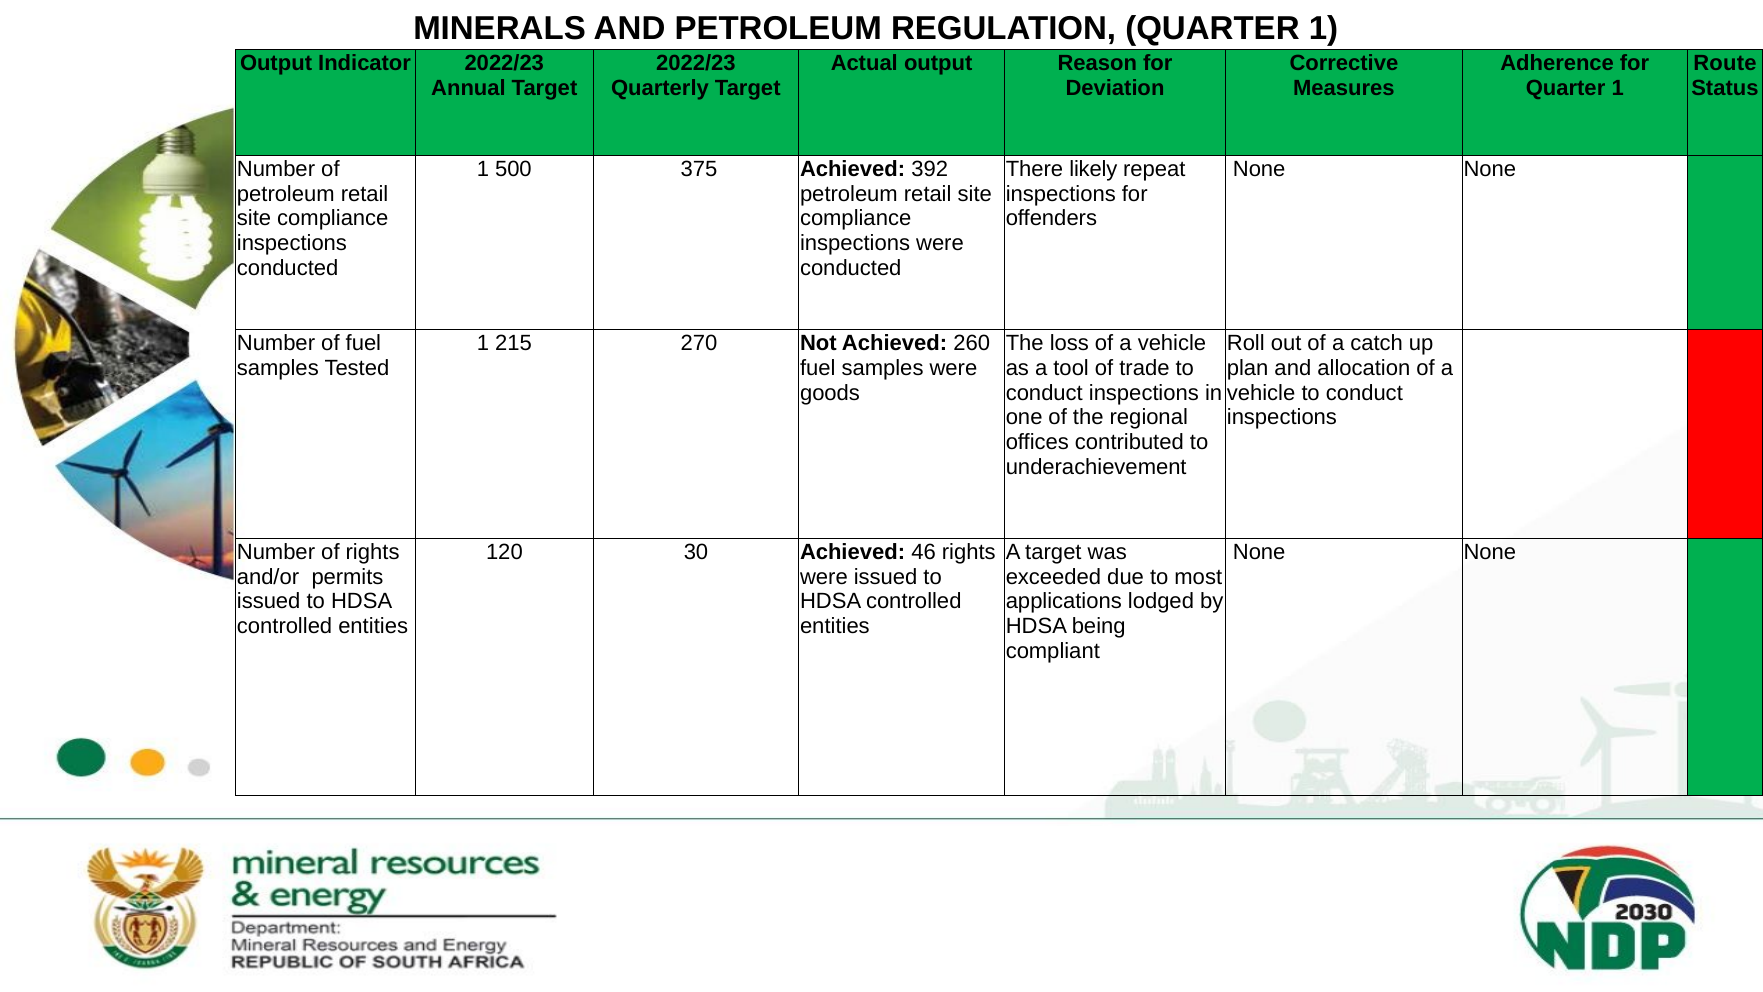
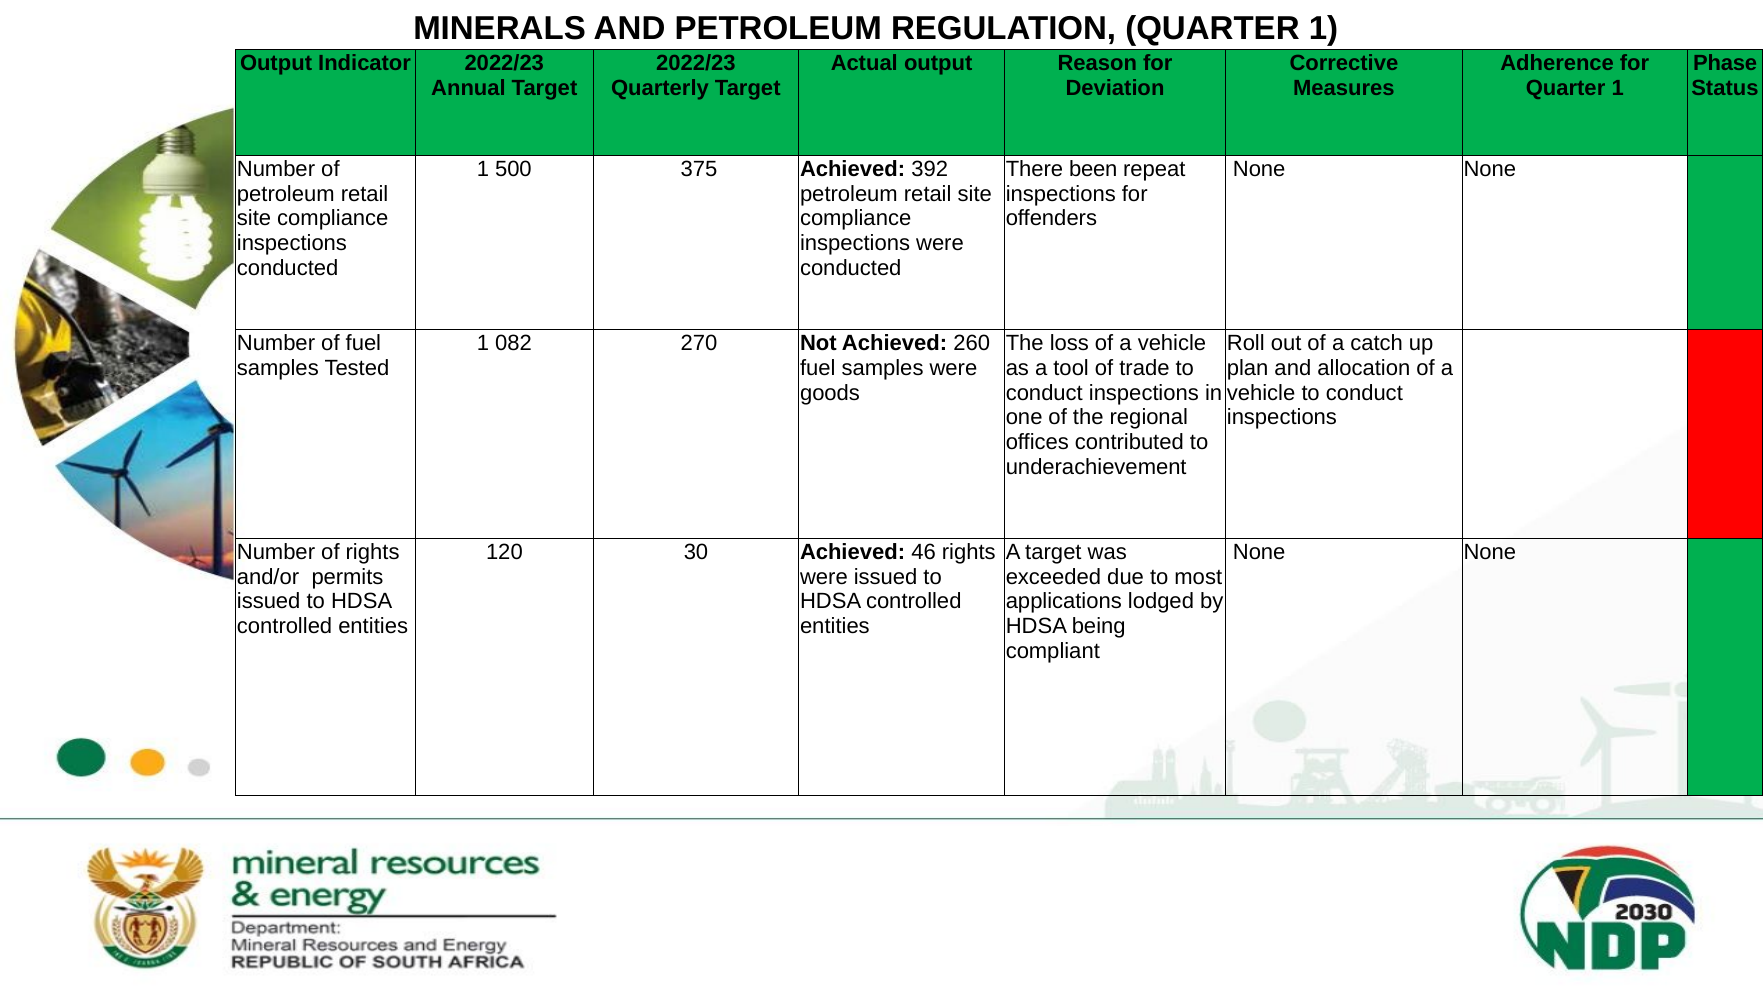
Route: Route -> Phase (1725, 64)
likely: likely -> been (1093, 169)
215: 215 -> 082 (513, 343)
